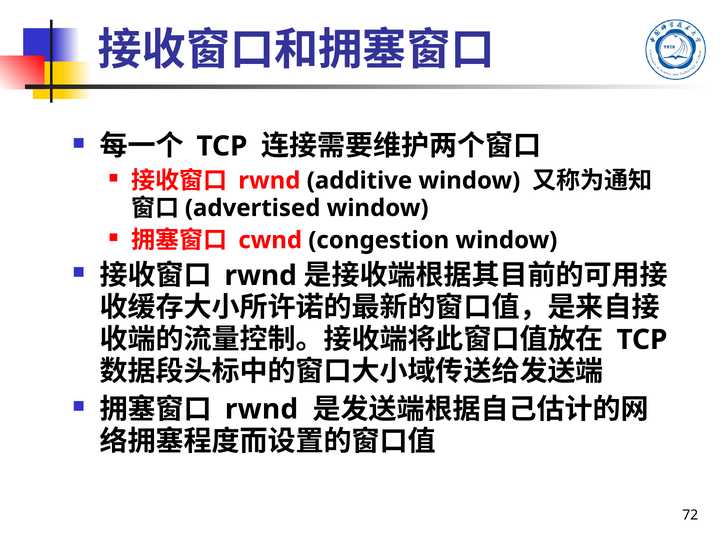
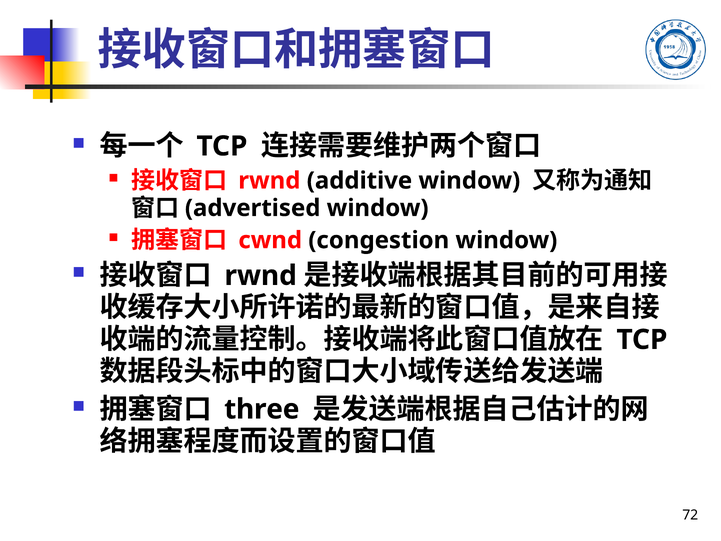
rwnd: rwnd -> three (262, 409)
